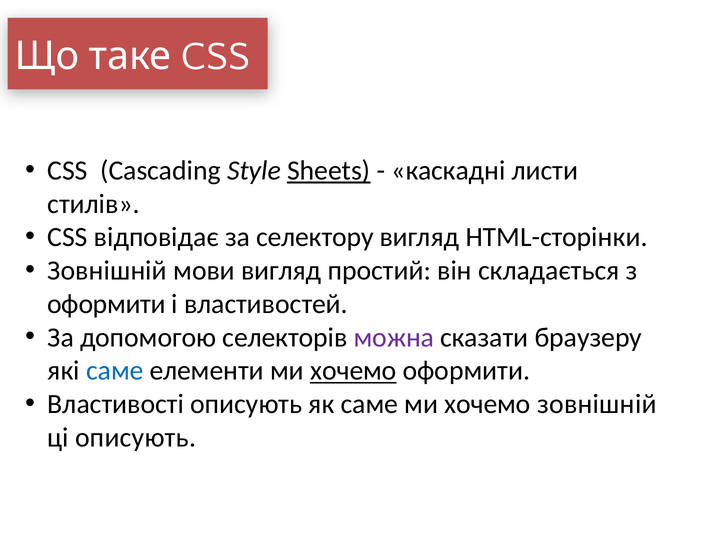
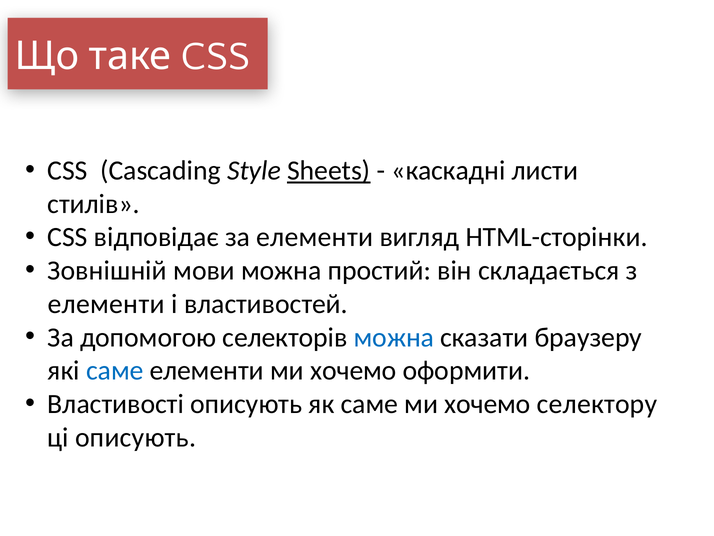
за селектору: селектору -> елементи (315, 237)
мови вигляд: вигляд -> можна (281, 270)
оформити: оформити -> елементи (106, 304)
можна colour: purple -> blue (394, 337)
хочемо underline: present -> none (353, 370)
хочемо зовнішній: зовнішній -> селектору (597, 404)
